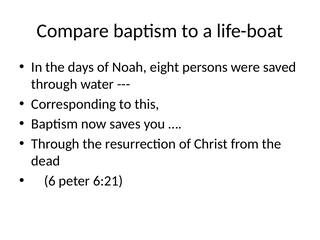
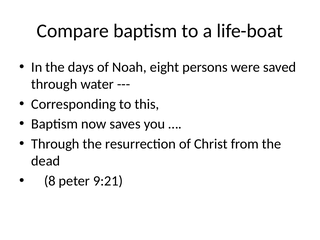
6: 6 -> 8 (50, 181)
6:21: 6:21 -> 9:21 (108, 181)
